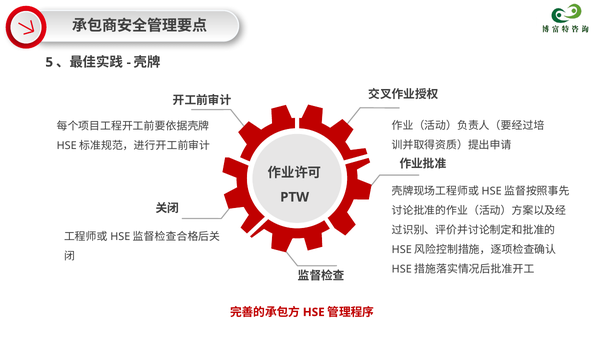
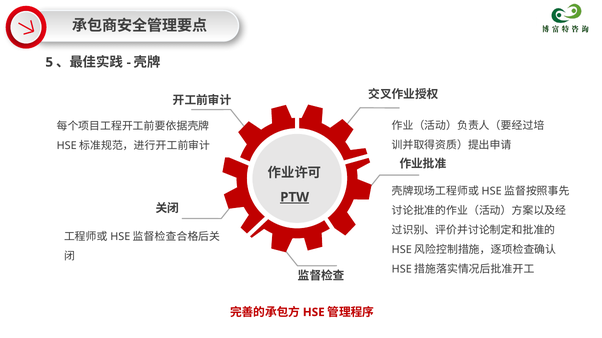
PTW underline: none -> present (295, 198)
